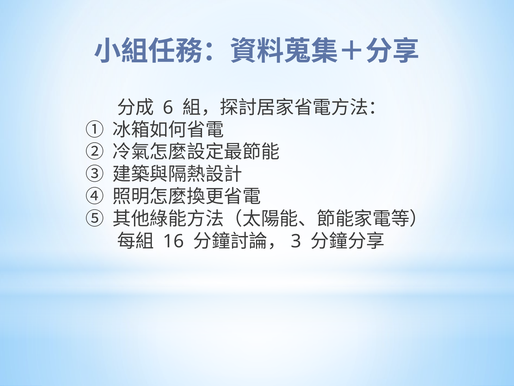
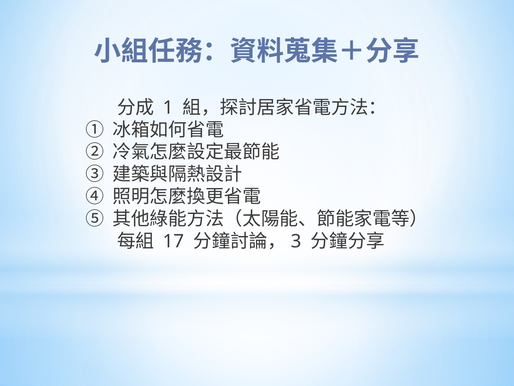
6: 6 -> 1 (168, 107)
16: 16 -> 17 (173, 241)
